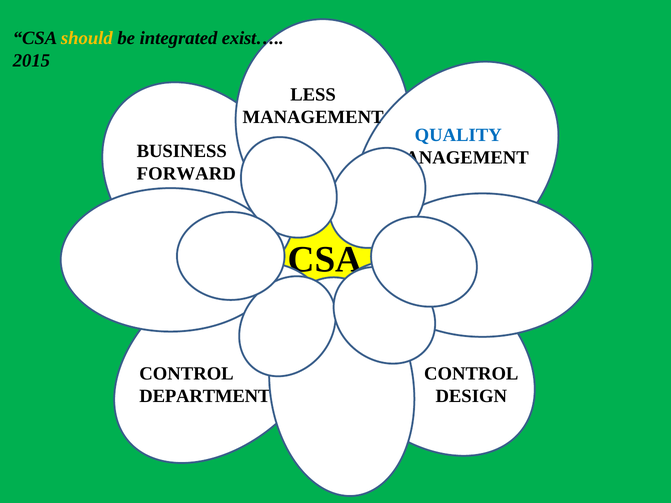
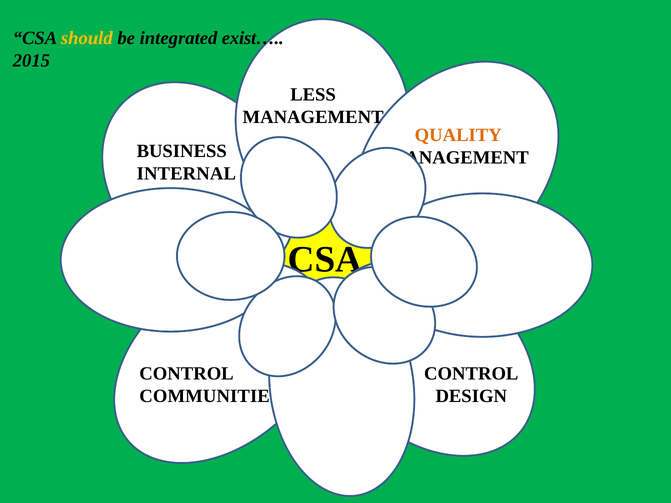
QUALITY colour: blue -> orange (458, 135)
FORWARD: FORWARD -> INTERNAL (186, 174)
DEPARTMENTS: DEPARTMENTS -> COMMUNITIES (210, 396)
